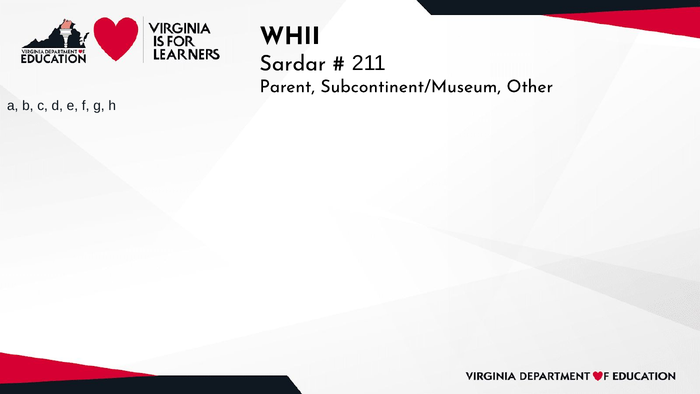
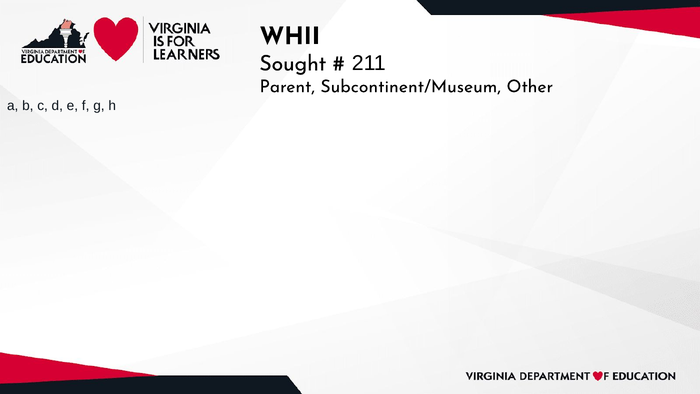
Sardar: Sardar -> Sought (293, 63)
